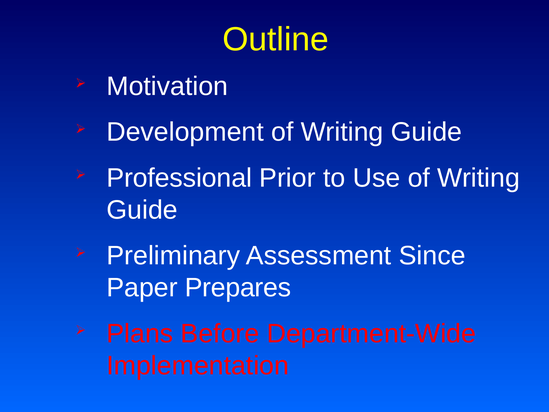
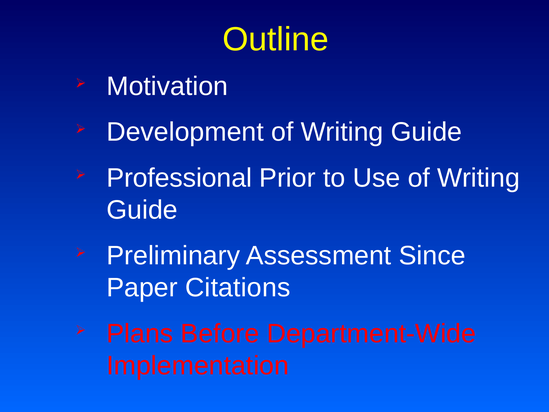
Prepares: Prepares -> Citations (238, 288)
